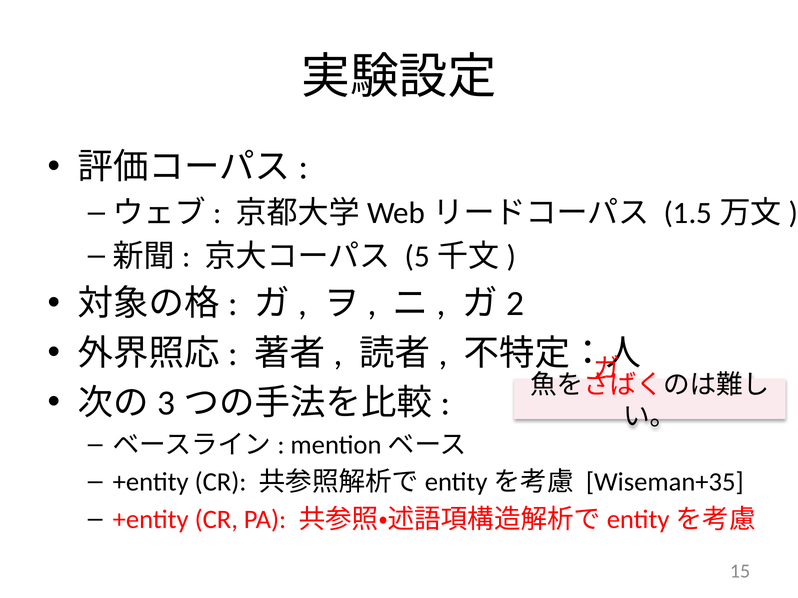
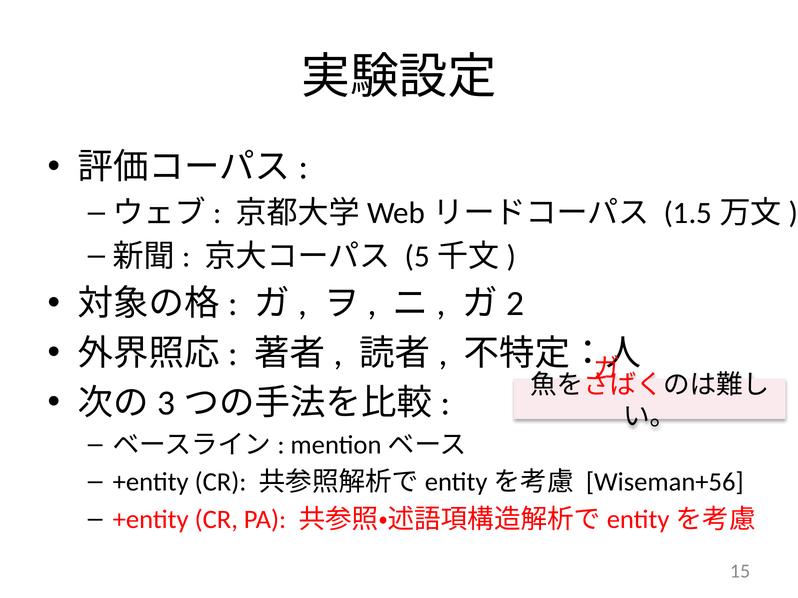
Wiseman+35: Wiseman+35 -> Wiseman+56 (665, 482)
